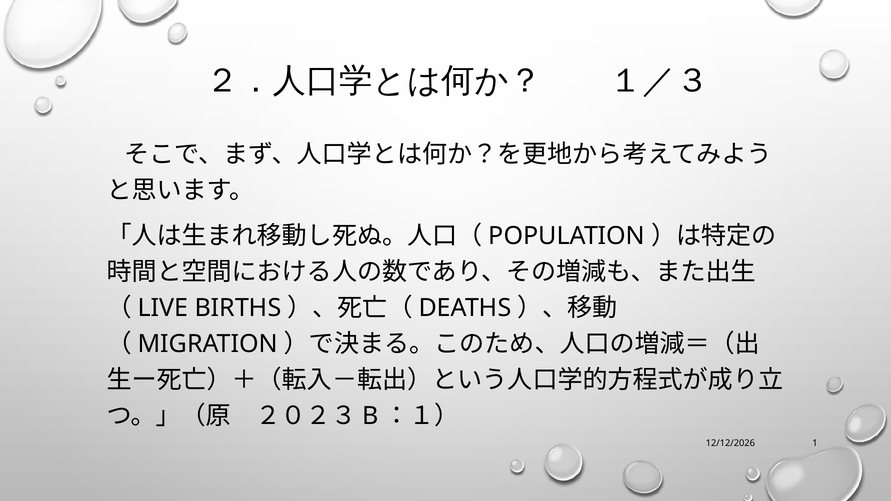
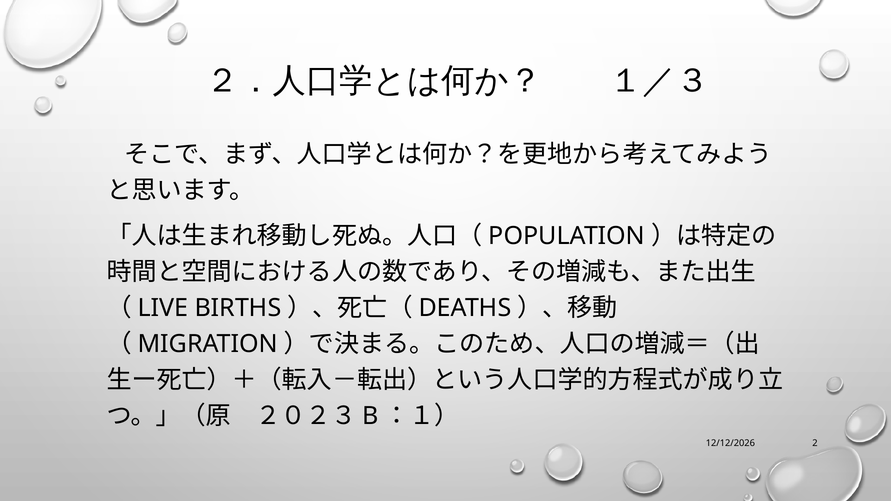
1: 1 -> 2 (815, 443)
